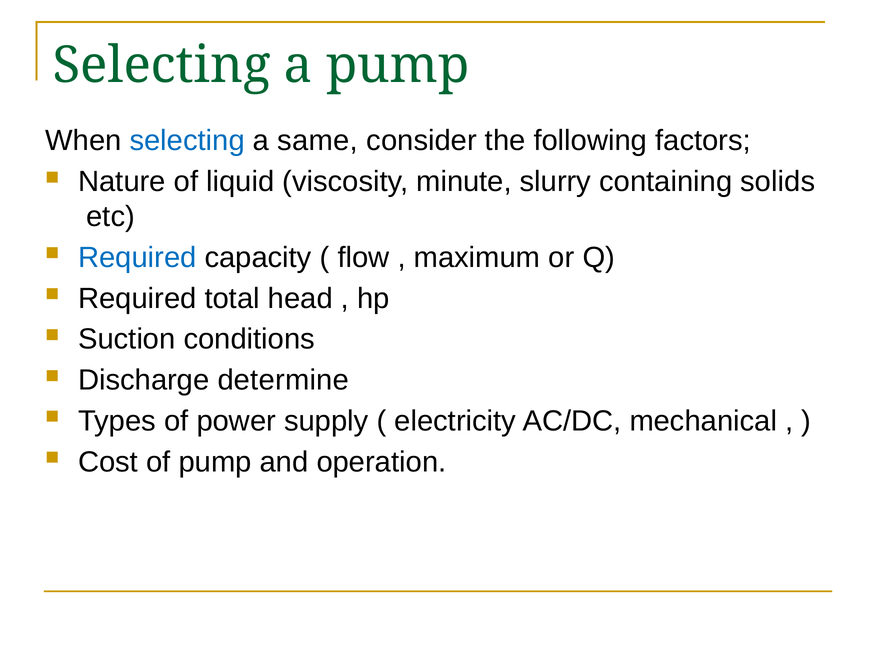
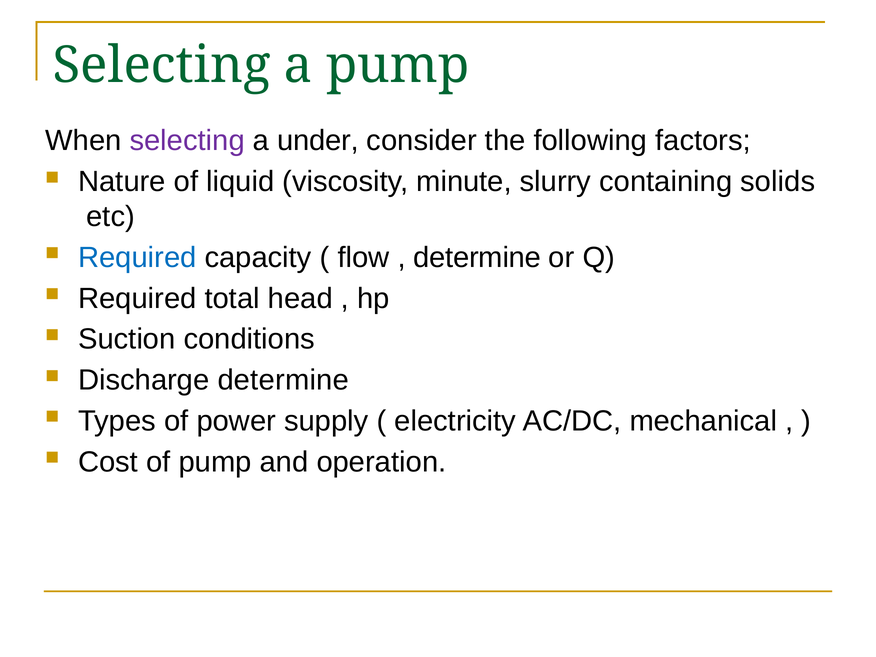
selecting colour: blue -> purple (187, 141)
same: same -> under (318, 141)
maximum: maximum -> determine (477, 258)
